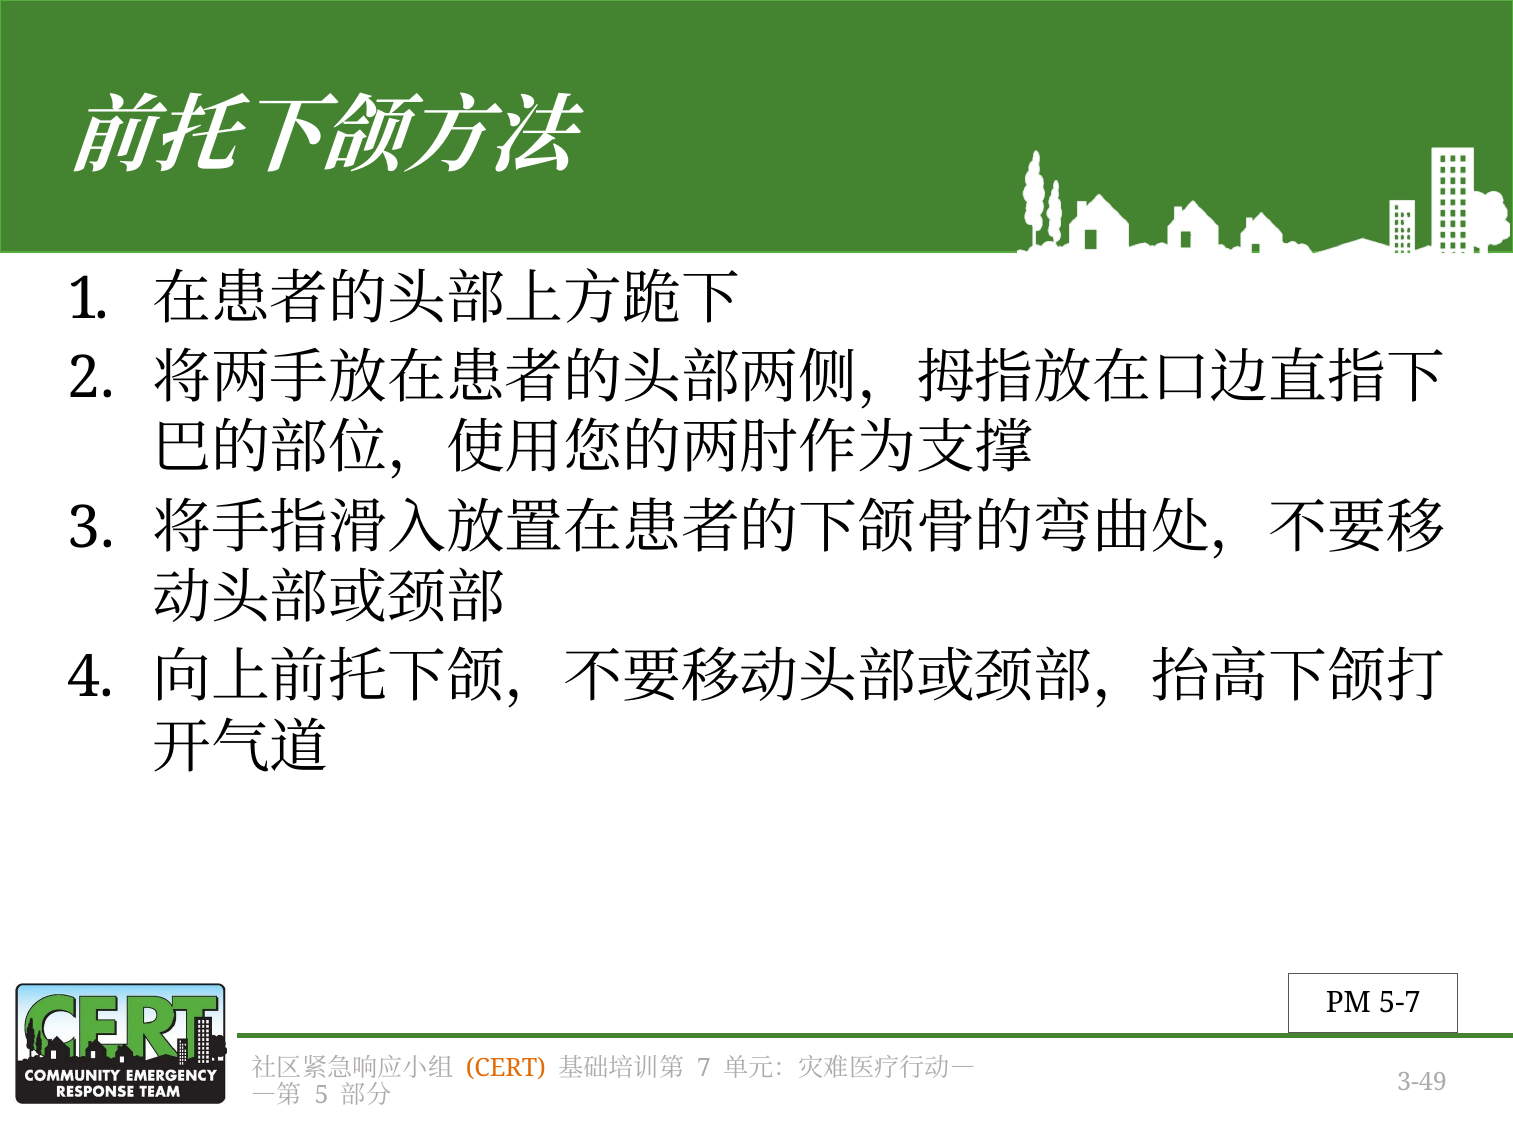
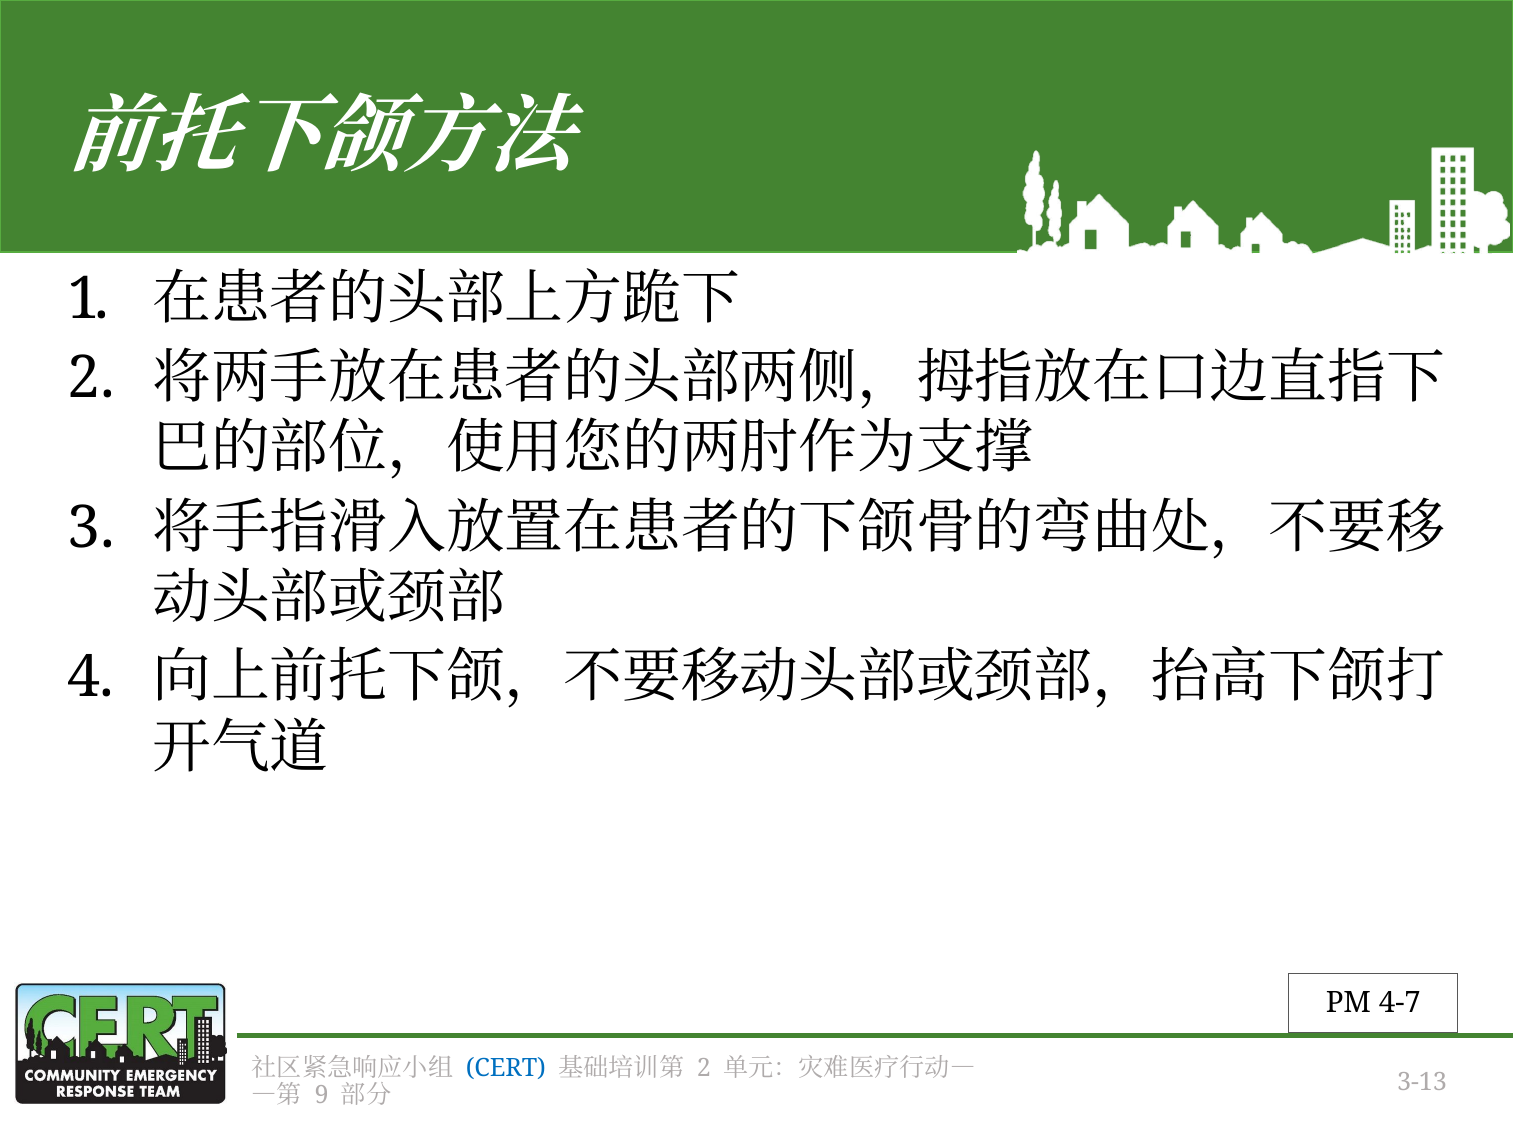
5-7: 5-7 -> 4-7 (1400, 1002)
CERT colour: orange -> blue (506, 1068)
7: 7 -> 2 (704, 1068)
5: 5 -> 9 (322, 1095)
3-49: 3-49 -> 3-13 (1422, 1082)
